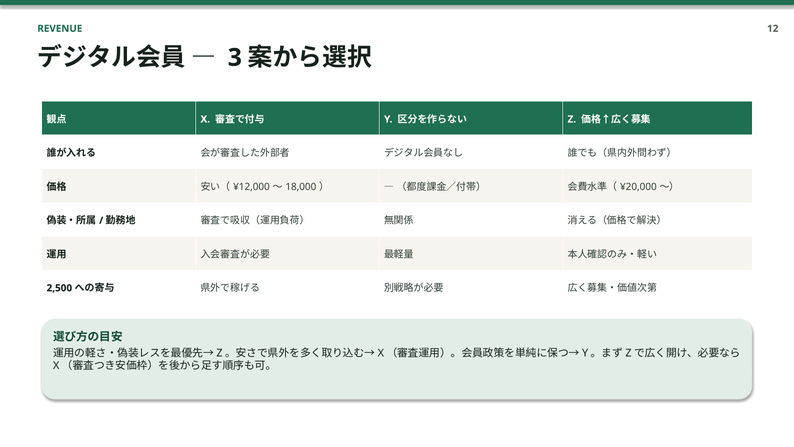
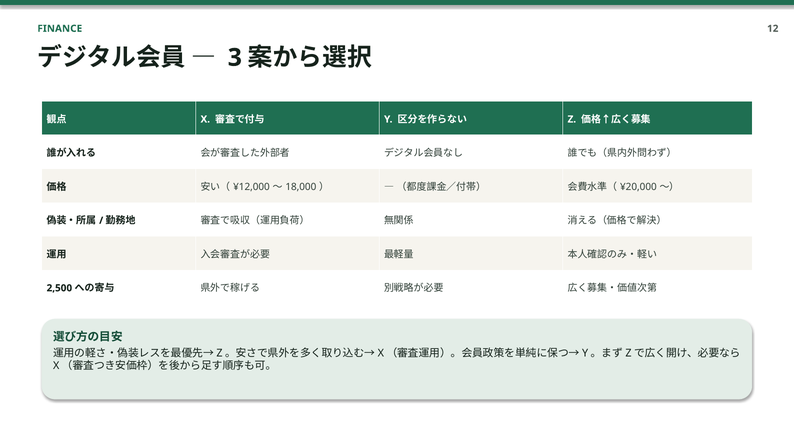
REVENUE: REVENUE -> FINANCE (60, 29)
